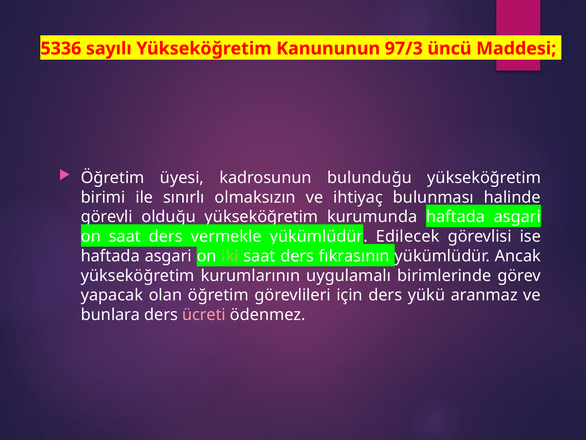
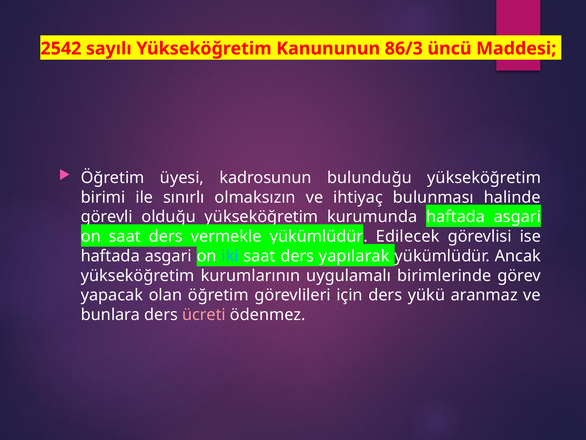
5336: 5336 -> 2542 (61, 49)
97/3: 97/3 -> 86/3 (404, 49)
iki colour: light green -> light blue (230, 256)
fıkrasının: fıkrasının -> yapılarak (354, 256)
